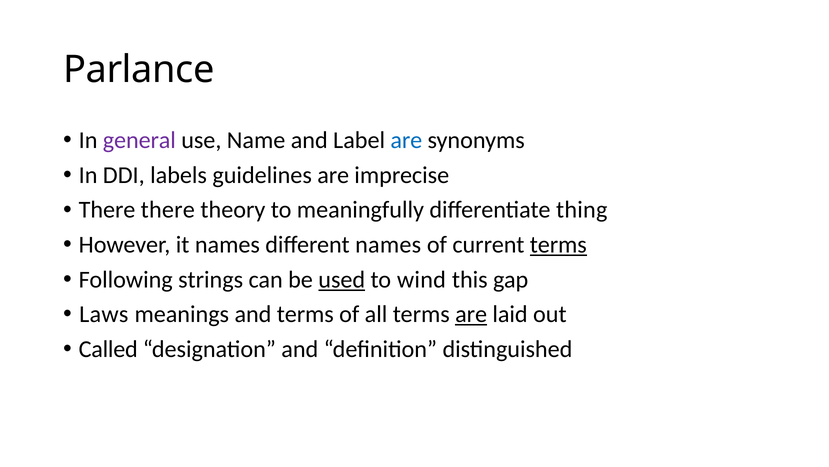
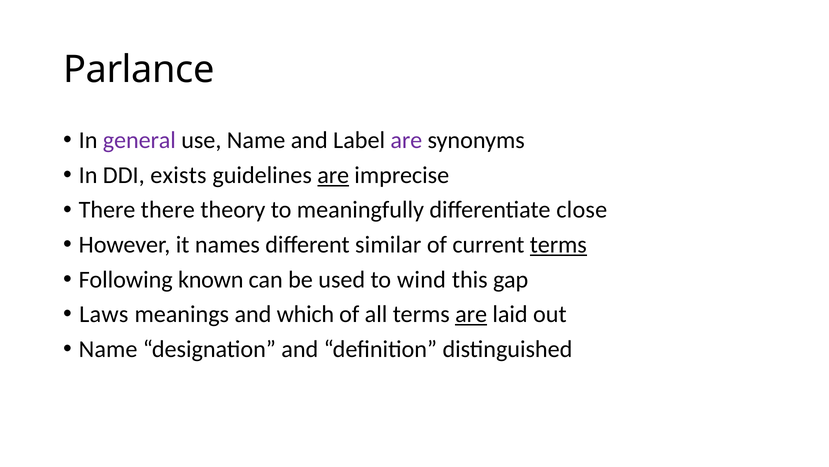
are colour: blue -> purple (406, 140)
labels: labels -> exists (178, 175)
are underline: none -> present (333, 175)
thing: thing -> close (582, 210)
different names: names -> similar (388, 244)
strings: strings -> known (211, 279)
used underline: present -> none (342, 279)
and terms: terms -> which (305, 314)
Called: Called -> Name (108, 349)
